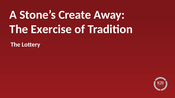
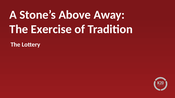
Create: Create -> Above (75, 15)
